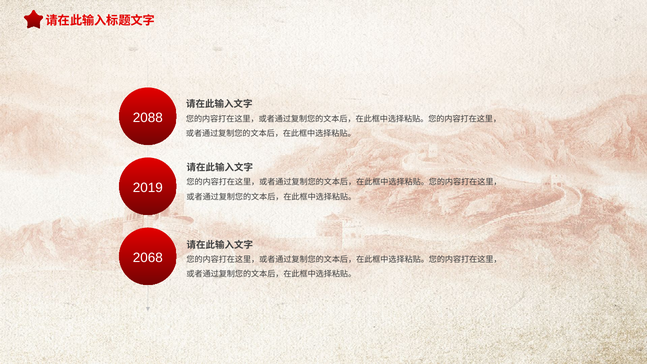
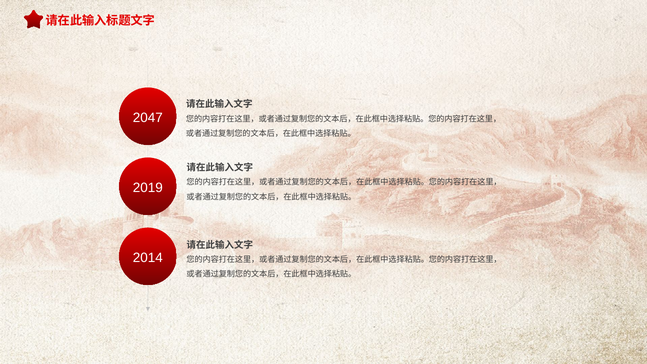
2088: 2088 -> 2047 (148, 118)
2068: 2068 -> 2014 (148, 258)
